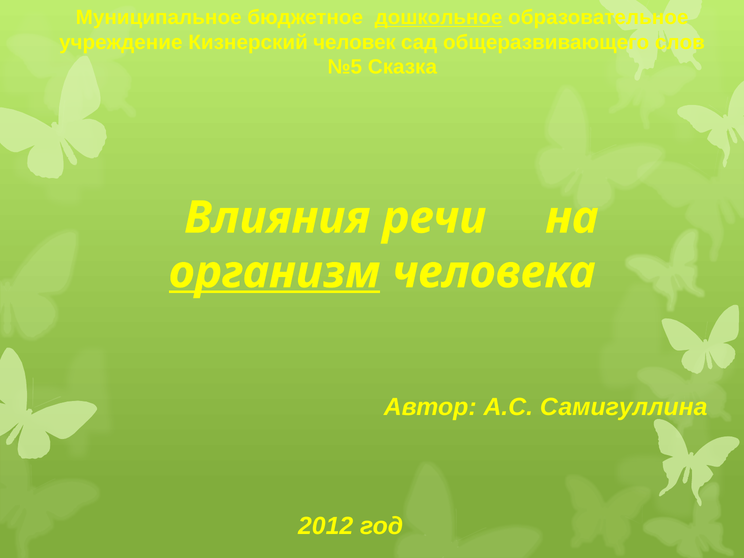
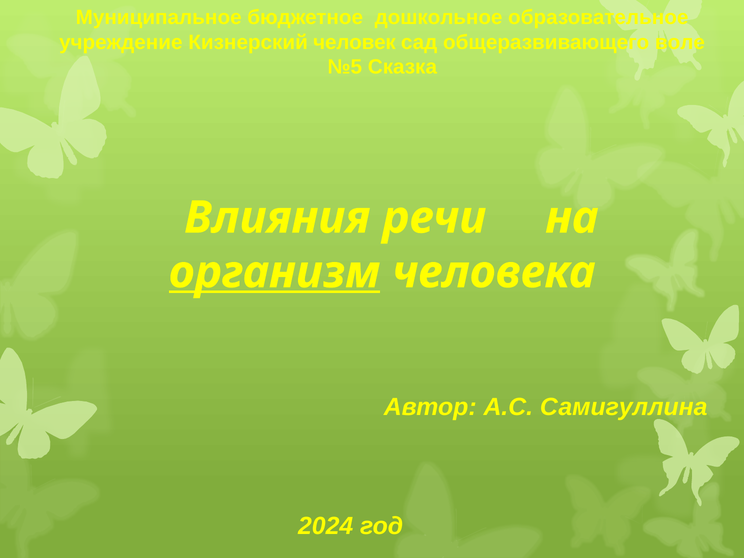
дошкольное underline: present -> none (439, 18)
слов: слов -> воле (680, 42)
2012: 2012 -> 2024 (326, 526)
